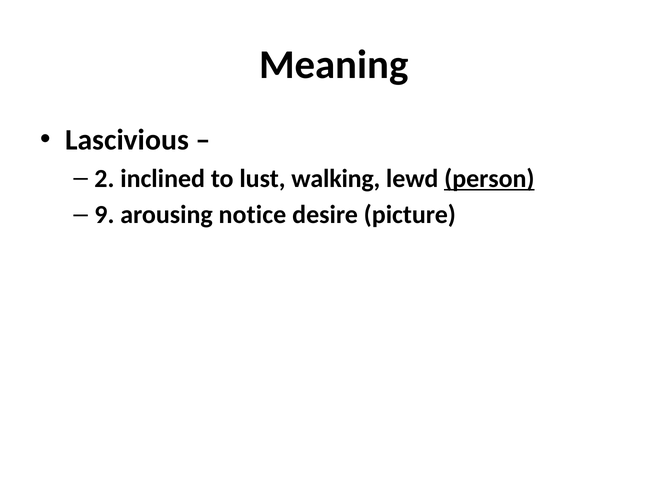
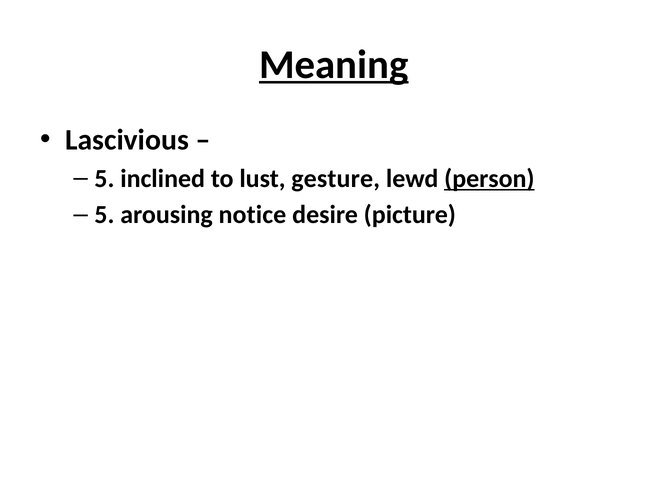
Meaning underline: none -> present (334, 65)
2: 2 -> 5 (104, 178)
walking: walking -> gesture (336, 178)
9: 9 -> 5 (104, 215)
